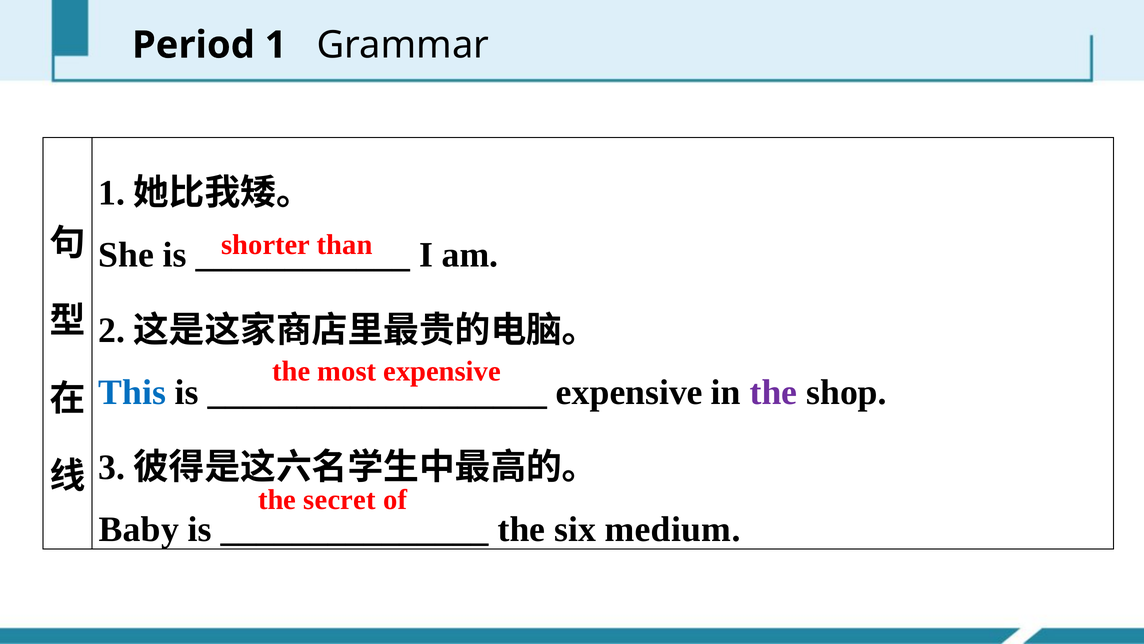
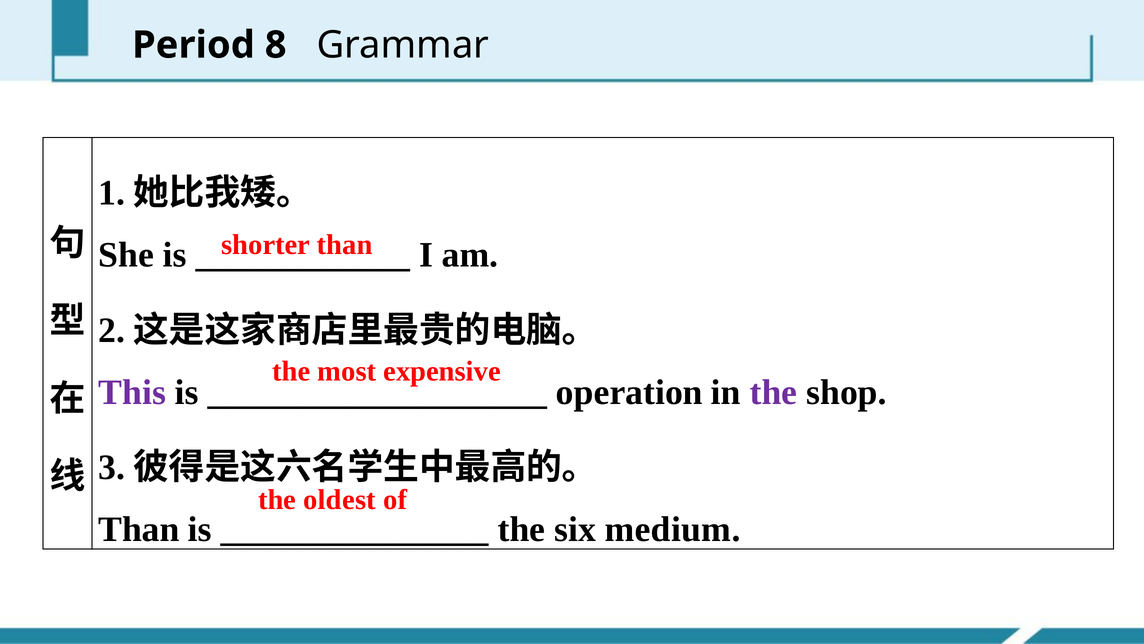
Period 1: 1 -> 8 (276, 45)
This colour: blue -> purple (132, 392)
expensive: expensive -> operation (629, 392)
secret: secret -> oldest (340, 500)
Baby: Baby -> Than (139, 529)
